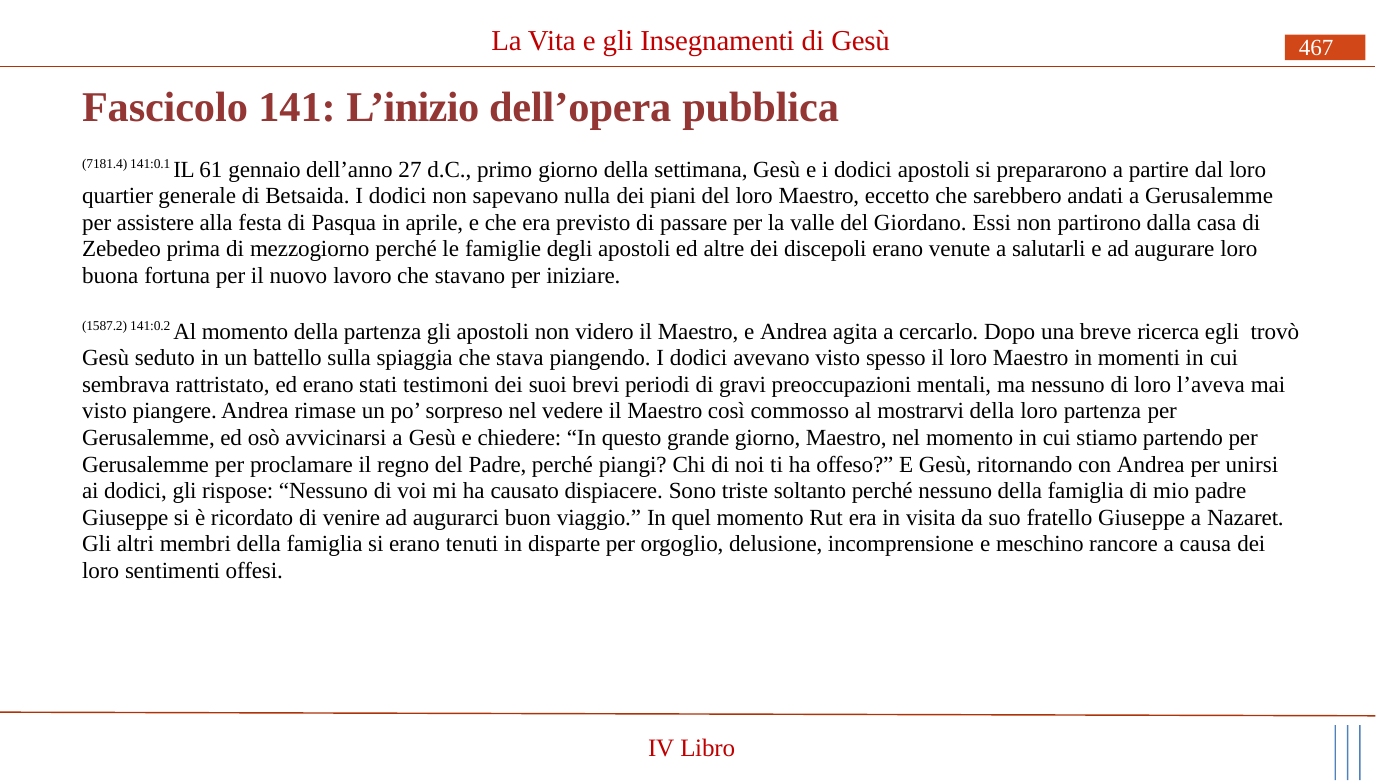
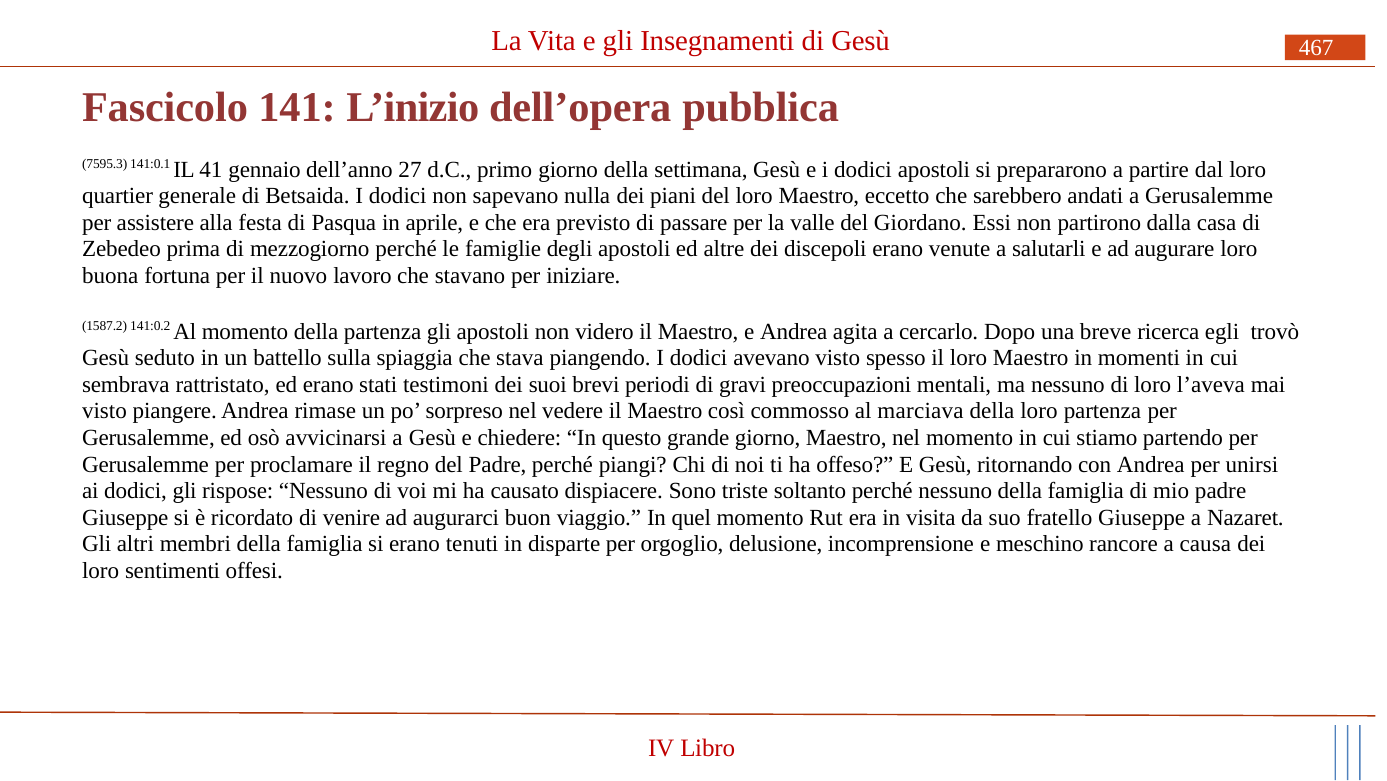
7181.4: 7181.4 -> 7595.3 (105, 164)
61: 61 -> 41 (211, 170)
mostrarvi: mostrarvi -> marciava (921, 411)
